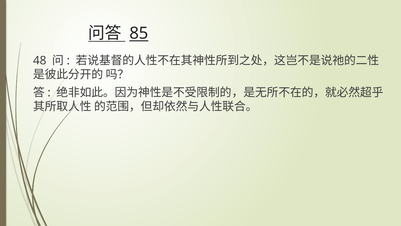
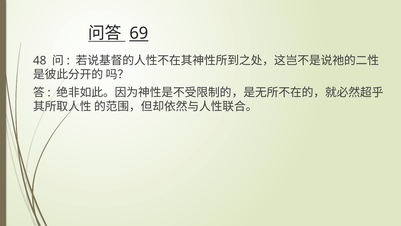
85: 85 -> 69 (139, 33)
